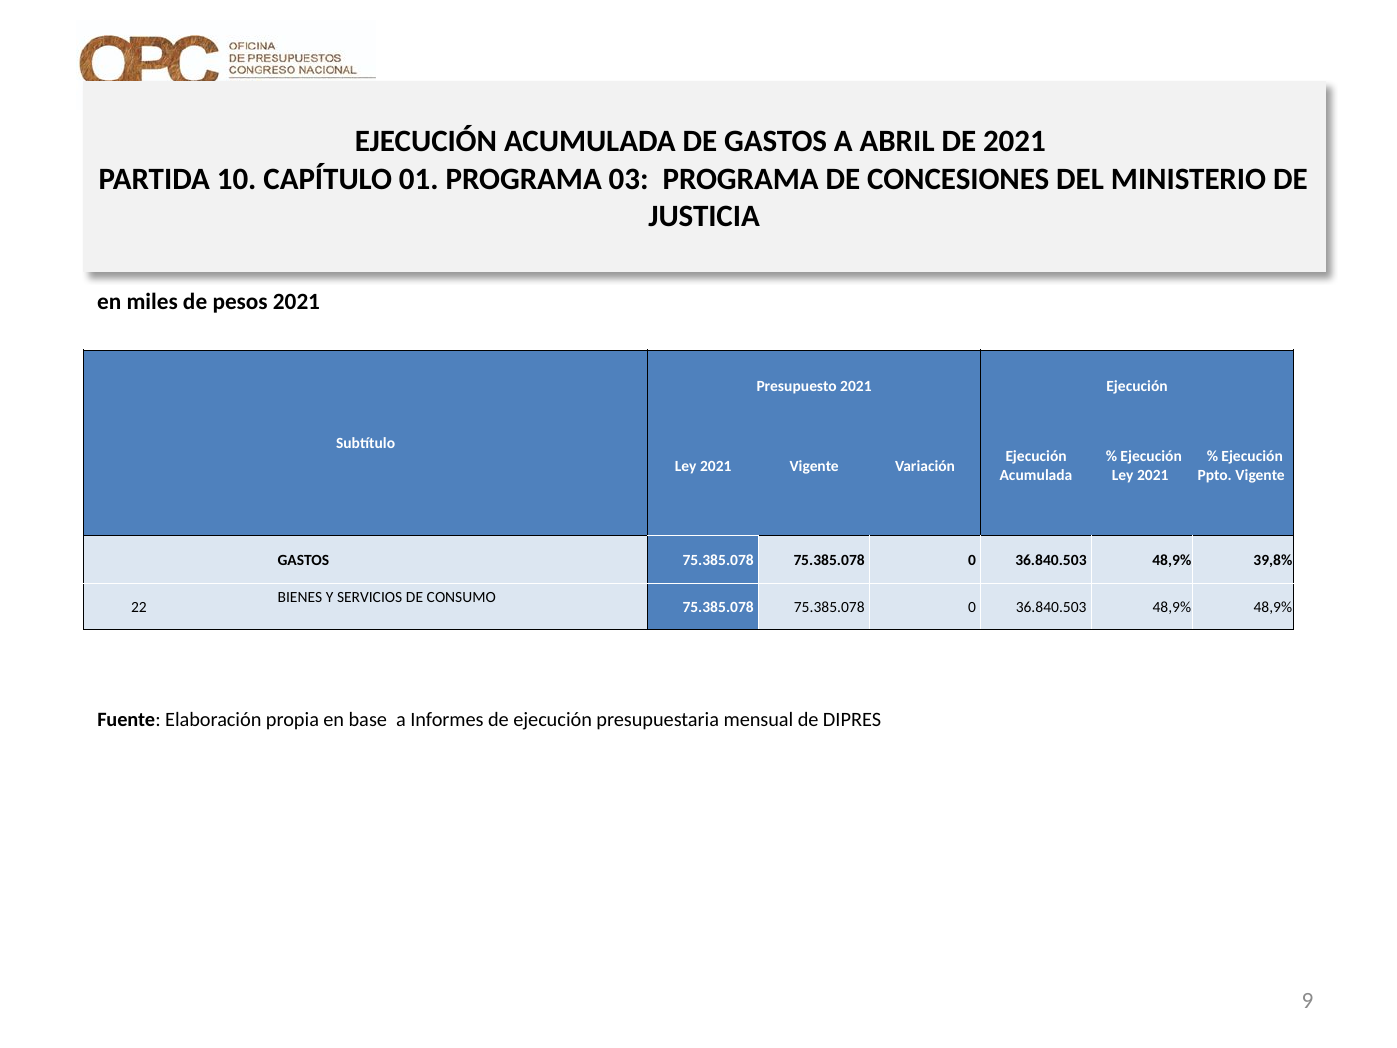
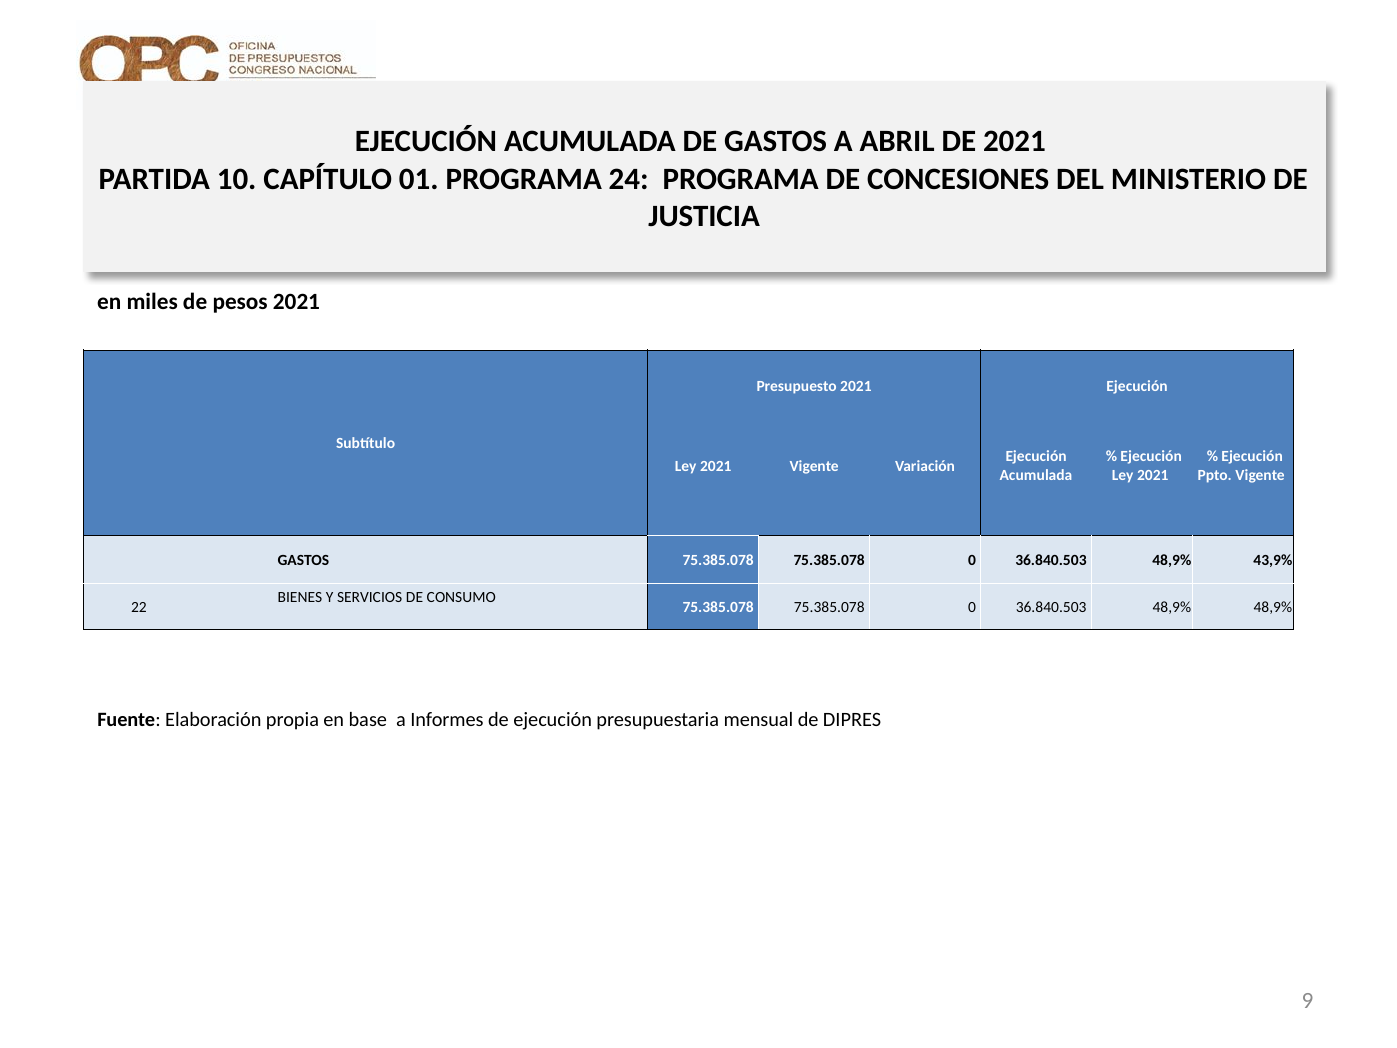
03: 03 -> 24 (629, 179)
39,8%: 39,8% -> 43,9% (1273, 560)
